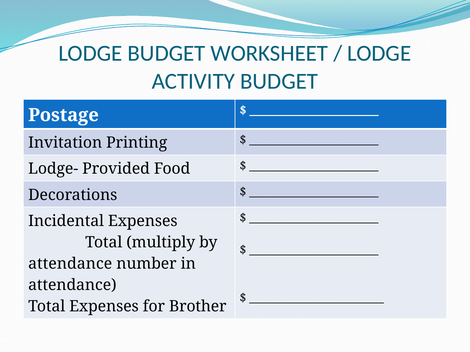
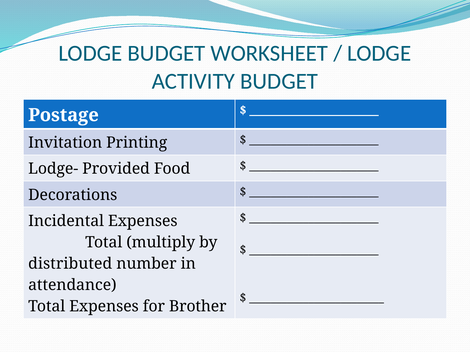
attendance: attendance -> distributed (70, 264)
